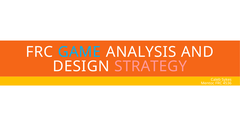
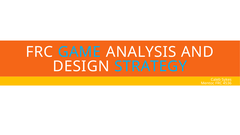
STRATEGY colour: pink -> light blue (151, 66)
